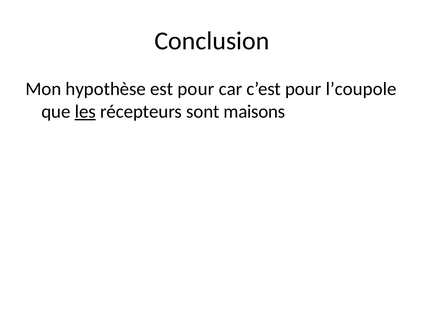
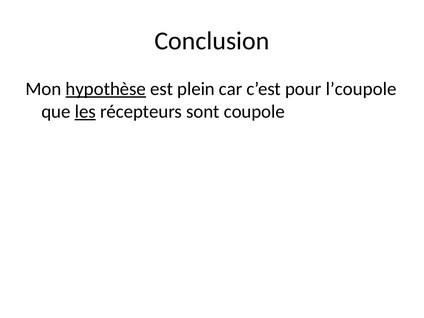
hypothèse underline: none -> present (106, 89)
est pour: pour -> plein (196, 89)
maisons: maisons -> coupole (254, 112)
